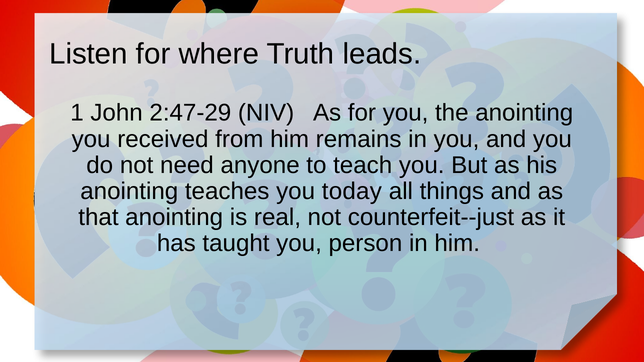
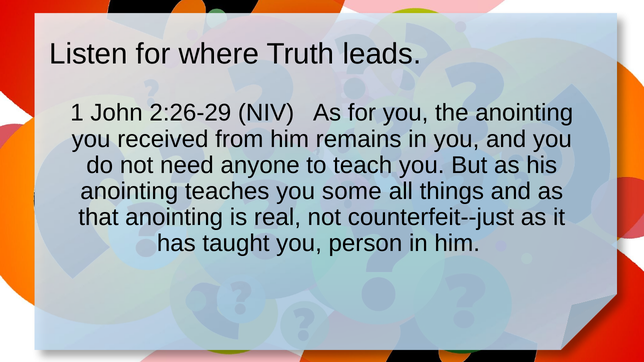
2:47-29: 2:47-29 -> 2:26-29 (190, 113)
today: today -> some (352, 191)
